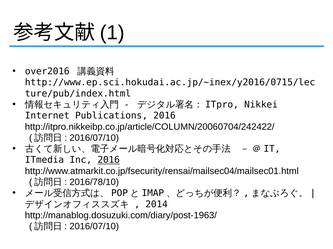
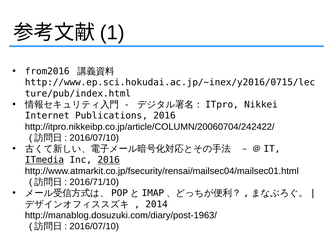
over2016: over2016 -> from2016 (47, 72)
ITmedia underline: none -> present (44, 160)
2016/78/10: 2016/78/10 -> 2016/71/10 (94, 183)
